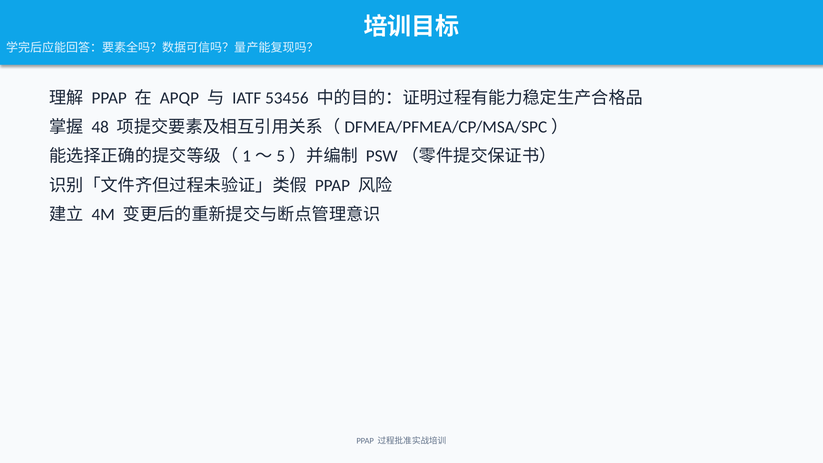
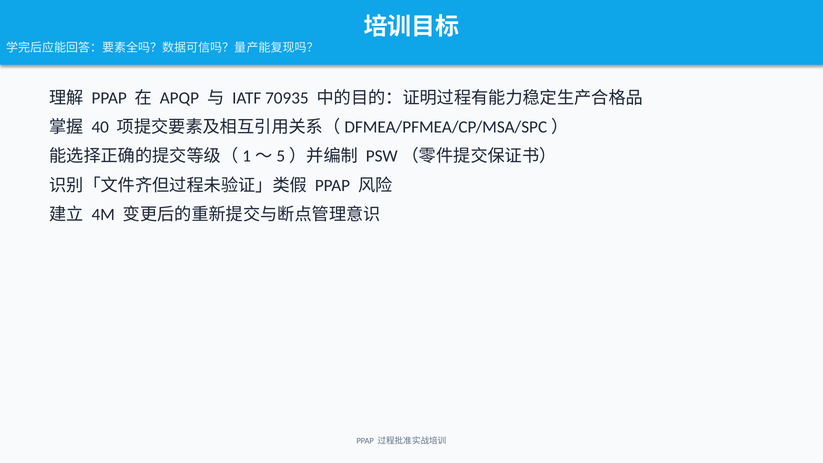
53456: 53456 -> 70935 (287, 98)
48: 48 -> 40 (100, 127)
